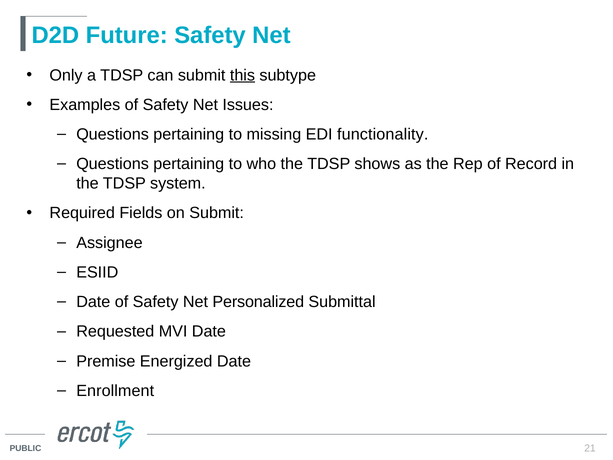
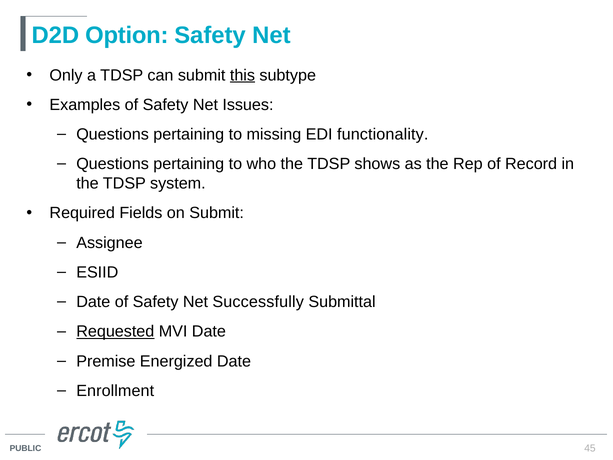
Future: Future -> Option (127, 35)
Personalized: Personalized -> Successfully (258, 302)
Requested underline: none -> present (115, 331)
21: 21 -> 45 (590, 448)
